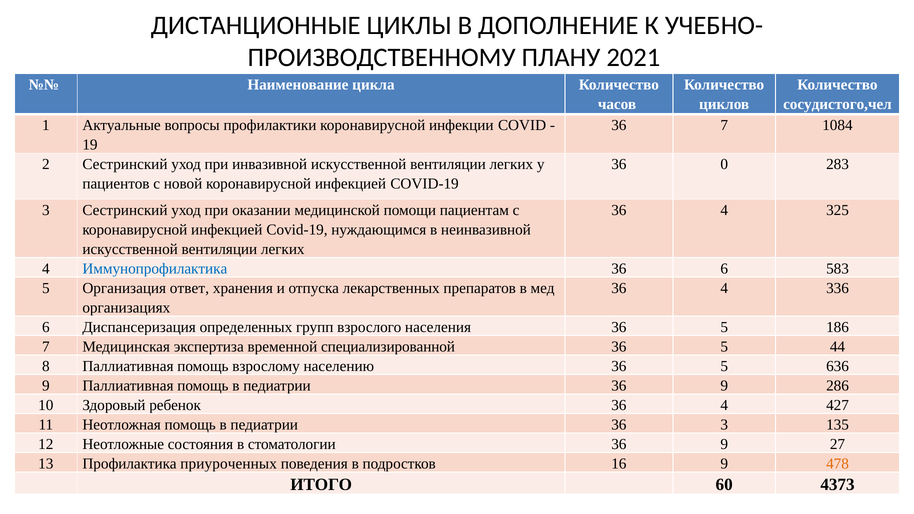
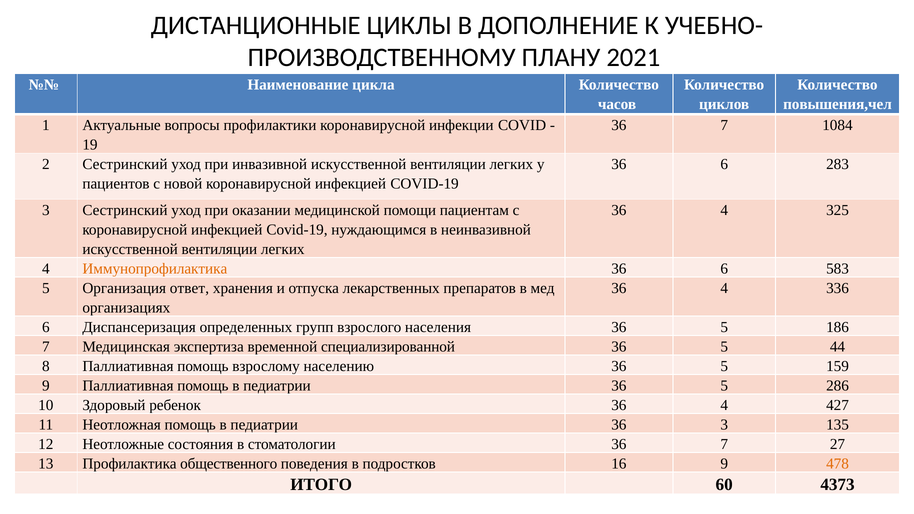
сосудистого,чел: сосудистого,чел -> повышения,чел (837, 104)
0: 0 -> 6 (724, 164)
Иммунопрофилактика colour: blue -> orange (155, 269)
636: 636 -> 159 (838, 366)
педиатрии 36 9: 9 -> 5 (724, 386)
стоматологии 36 9: 9 -> 7 (724, 444)
приуроченных: приуроченных -> общественного (229, 464)
